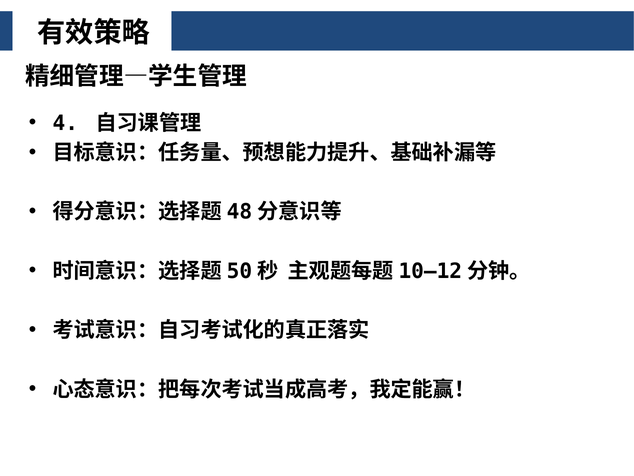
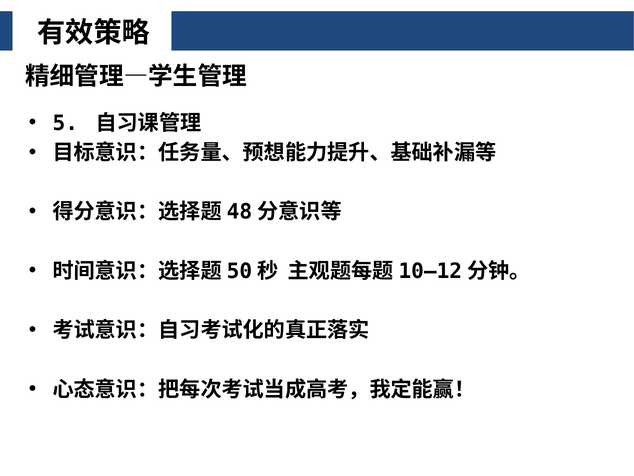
4: 4 -> 5 (65, 123)
